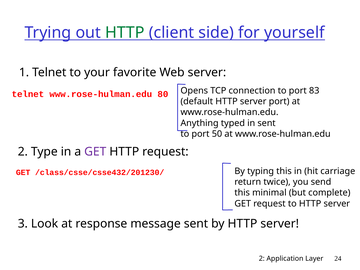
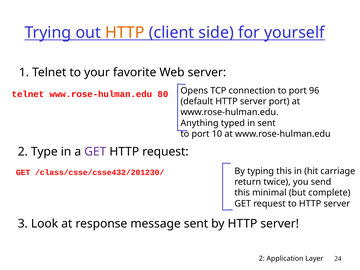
HTTP colour: green -> orange (125, 33)
83: 83 -> 96 (314, 91)
50: 50 -> 10 (217, 134)
